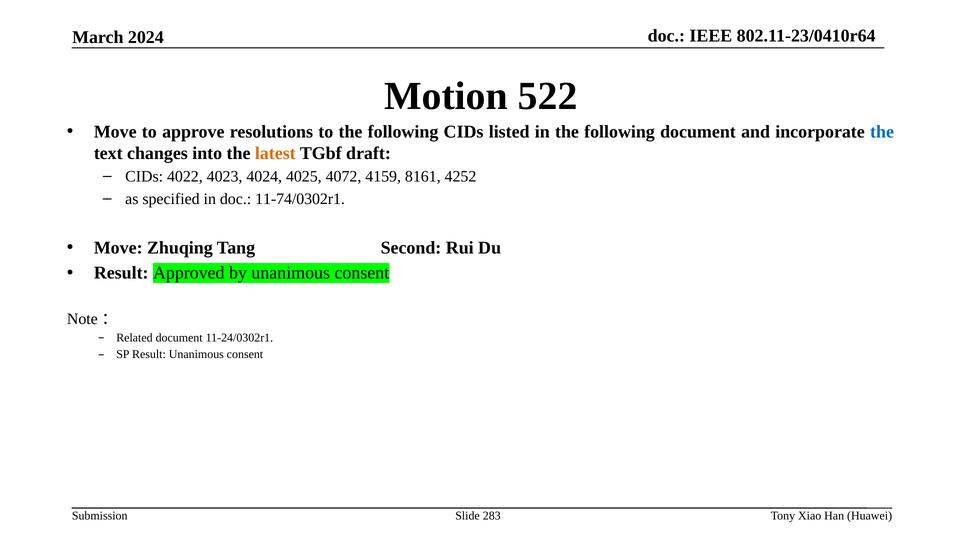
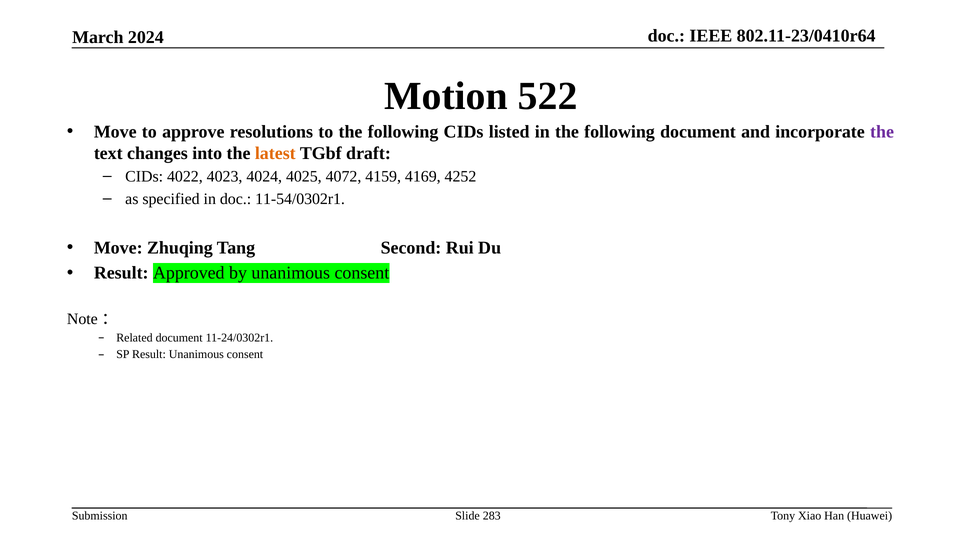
the colour: blue -> purple (882, 132)
8161: 8161 -> 4169 (423, 176)
11-74/0302r1: 11-74/0302r1 -> 11-54/0302r1 (300, 199)
